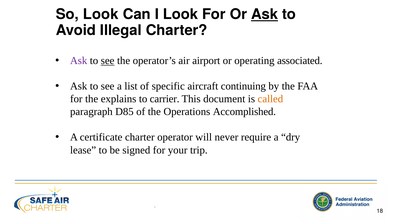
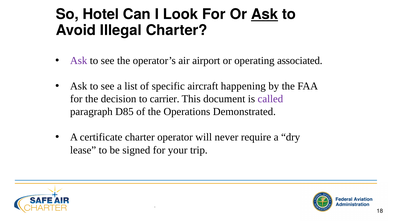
So Look: Look -> Hotel (101, 14)
see underline: present -> none (108, 61)
continuing: continuing -> happening (243, 86)
explains: explains -> decision (119, 99)
called colour: orange -> purple (270, 99)
Accomplished: Accomplished -> Demonstrated (244, 112)
